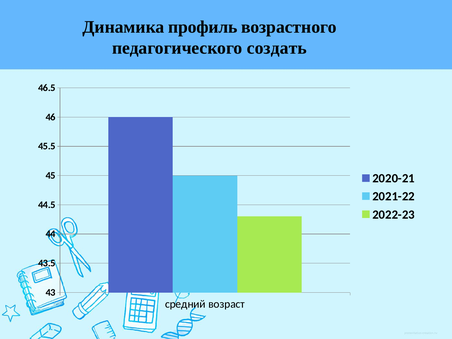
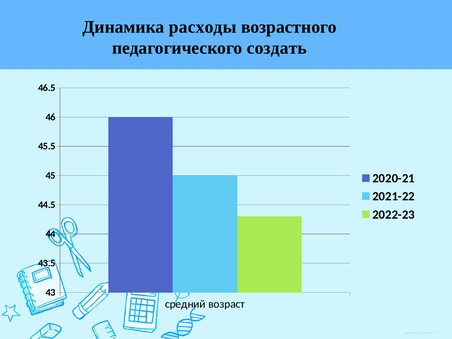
профиль: профиль -> расходы (203, 27)
